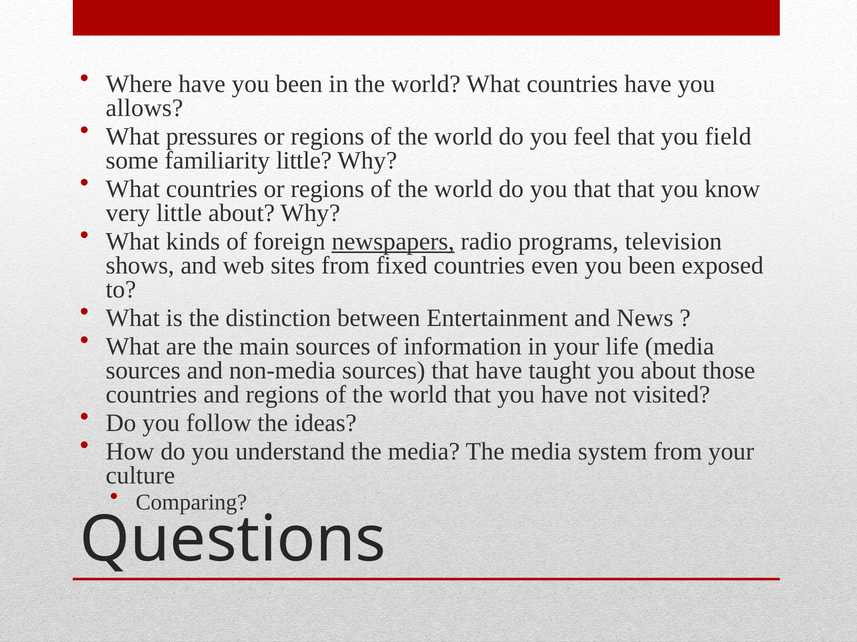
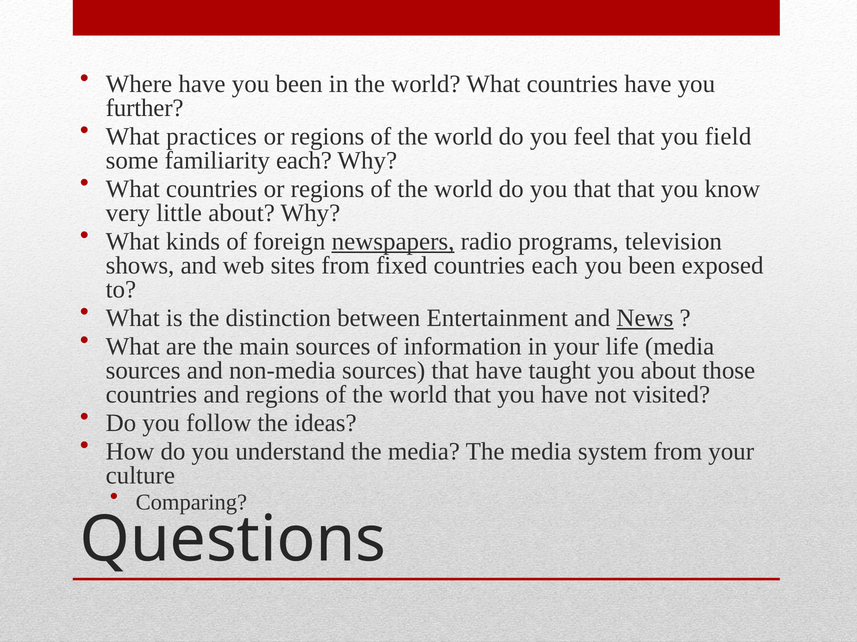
allows: allows -> further (145, 108)
pressures: pressures -> practices (212, 137)
familiarity little: little -> each (304, 161)
countries even: even -> each (555, 266)
News underline: none -> present (645, 318)
